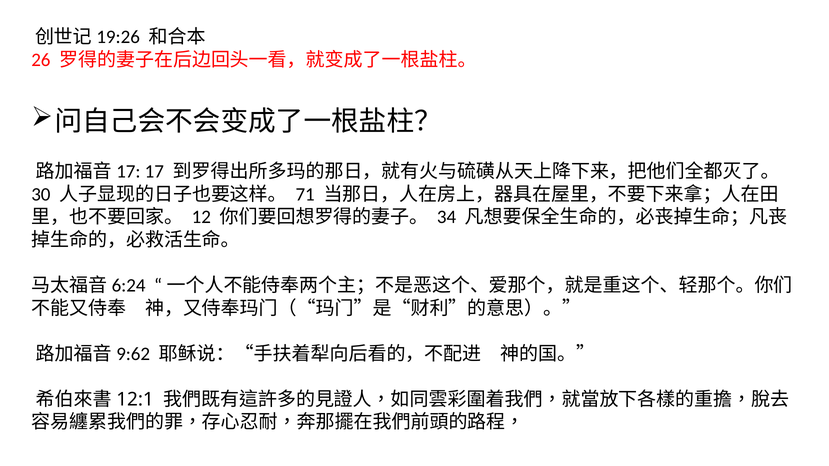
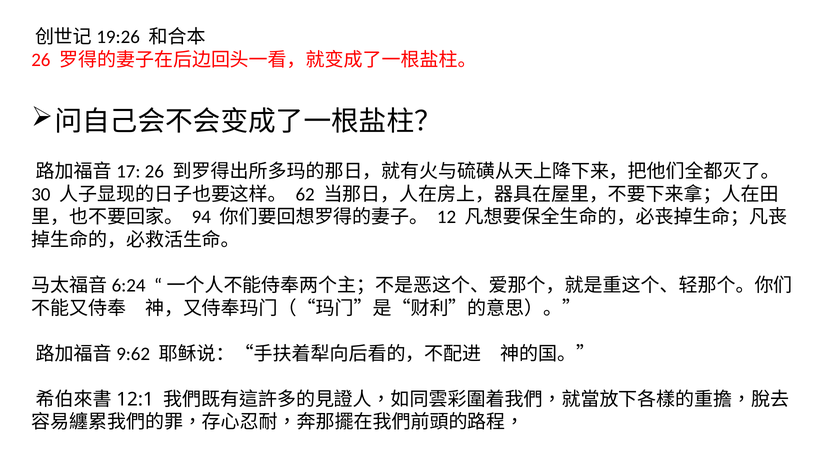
17: 17 -> 26 (154, 172)
71: 71 -> 62 (305, 195)
12: 12 -> 94 (201, 217)
34: 34 -> 12 (447, 217)
